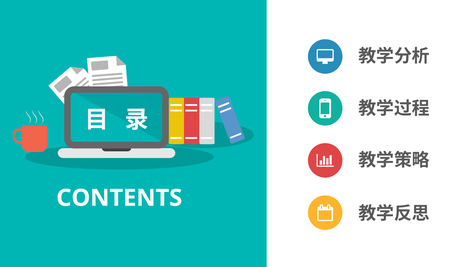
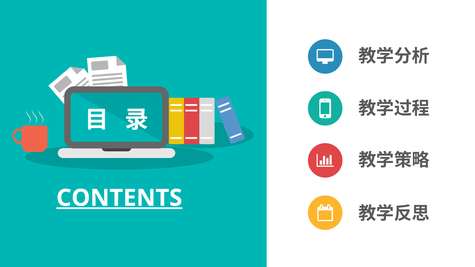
CONTENTS underline: none -> present (119, 198)
